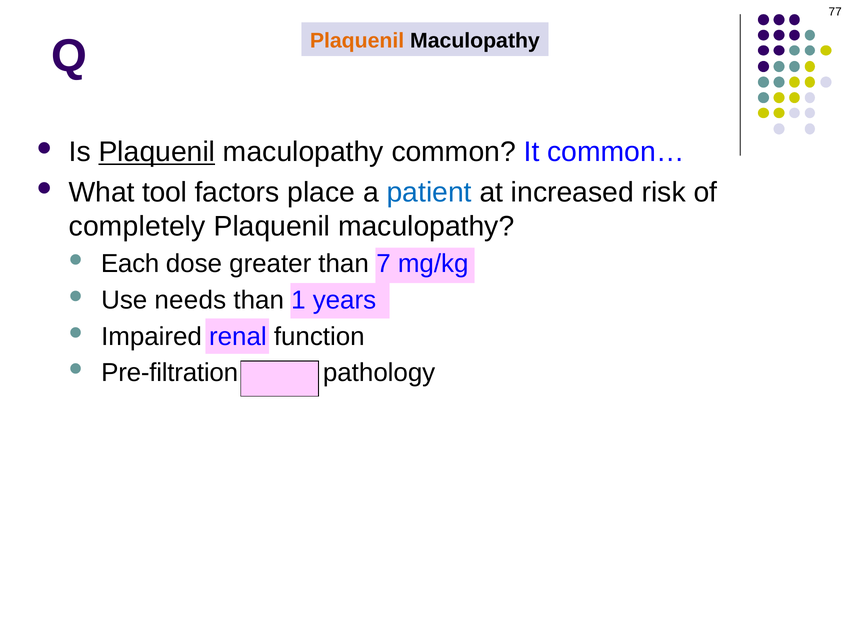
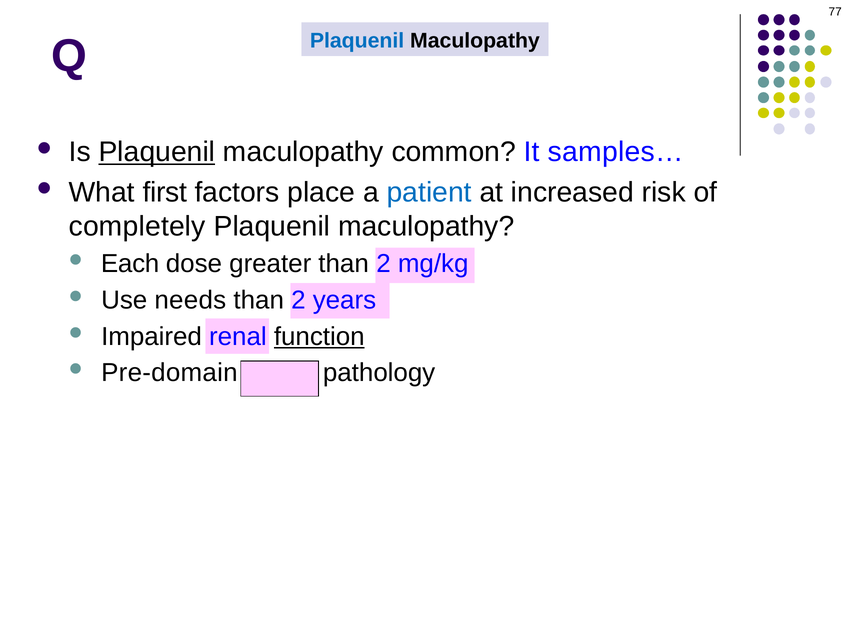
Plaquenil colour: orange -> blue (357, 41)
common…: common… -> samples… (616, 152)
tool: tool -> first (165, 193)
greater than 7: 7 -> 2 (384, 264)
1: 1 -> 2 (298, 300)
function underline: none -> present (319, 337)
Pre-filtration: Pre-filtration -> Pre-domain (169, 373)
